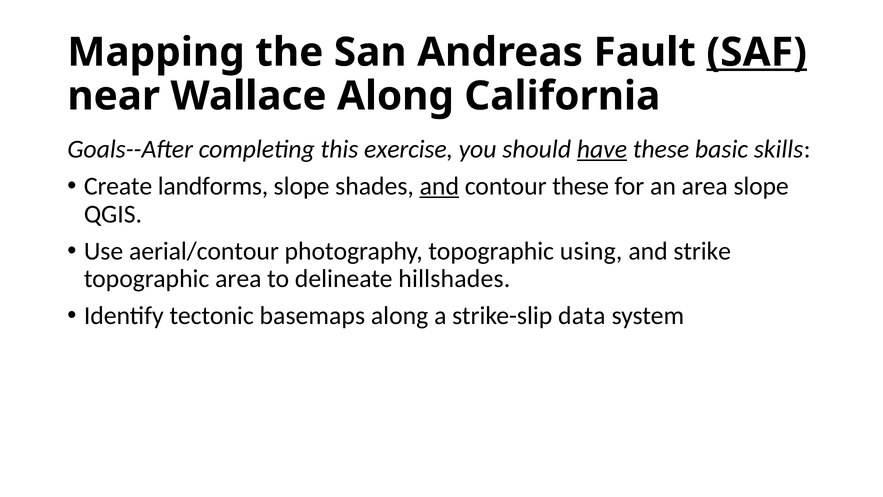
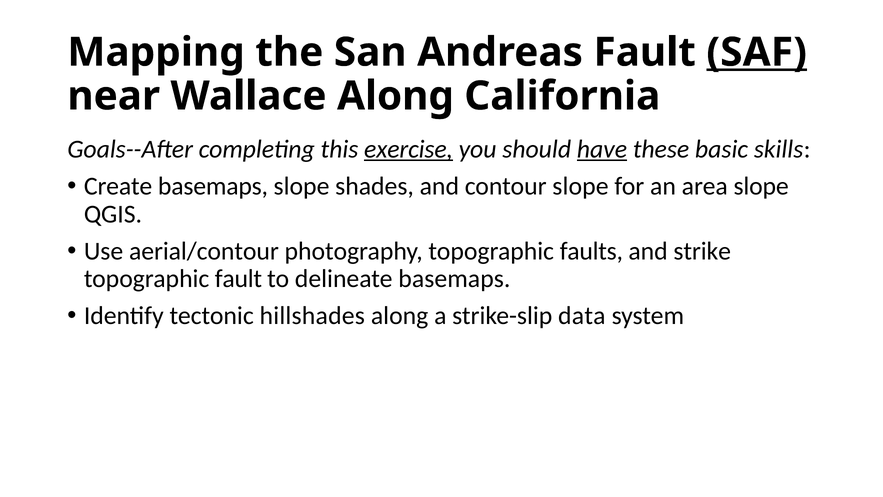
exercise underline: none -> present (409, 149)
Create landforms: landforms -> basemaps (213, 186)
and underline: present -> none (439, 186)
contour these: these -> slope (580, 186)
using: using -> faults (591, 251)
topographic area: area -> fault (238, 279)
delineate hillshades: hillshades -> basemaps (454, 279)
basemaps: basemaps -> hillshades (312, 316)
